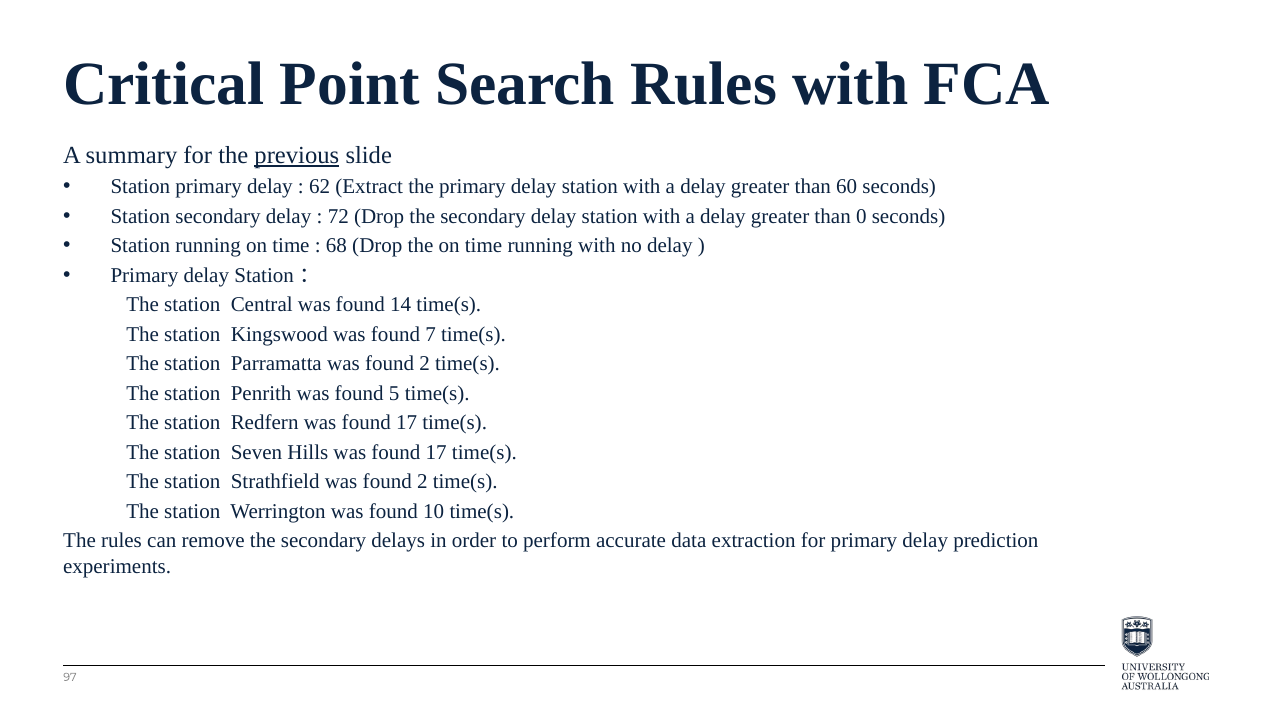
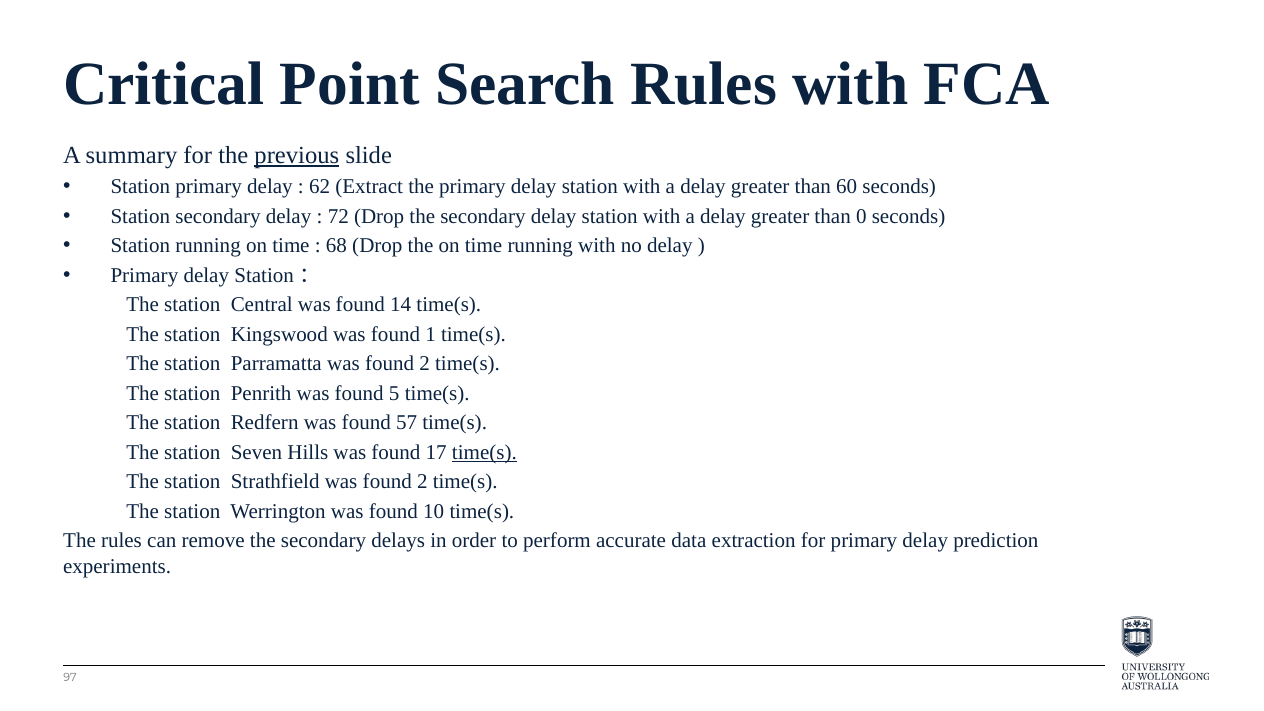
7: 7 -> 1 (431, 334)
Redfern was found 17: 17 -> 57 (407, 423)
time(s underline: none -> present (484, 452)
